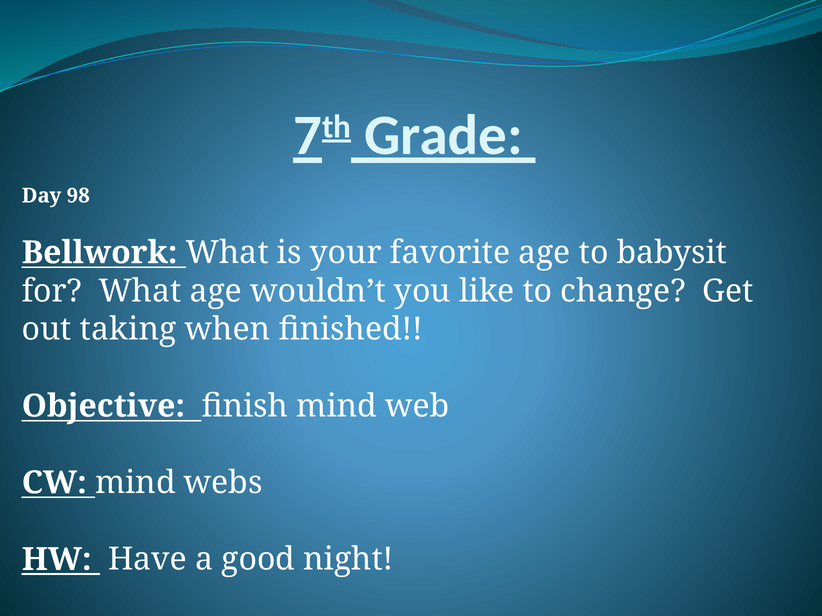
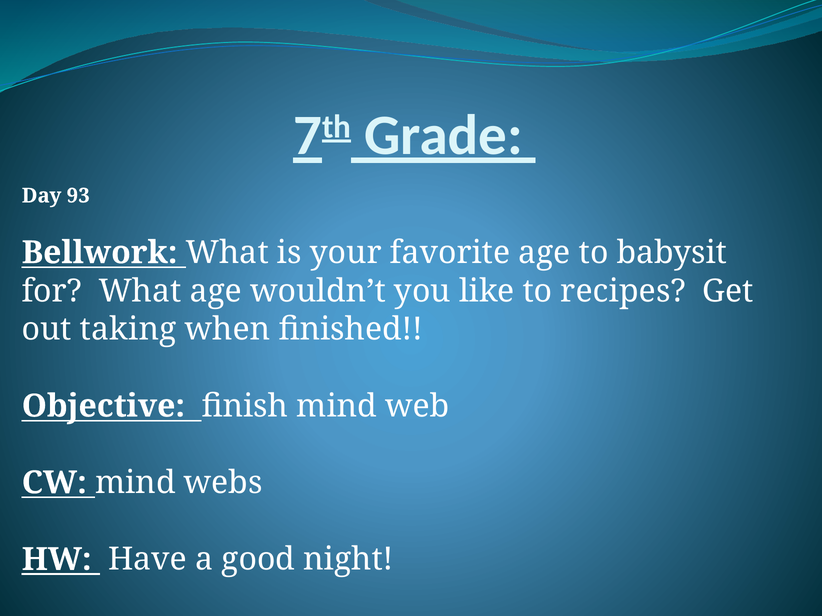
98: 98 -> 93 (78, 196)
change: change -> recipes (623, 291)
